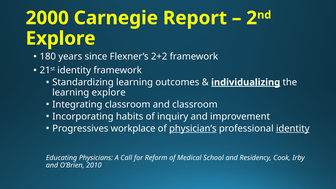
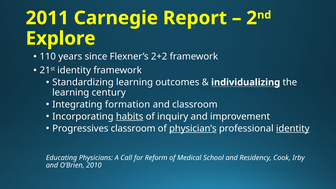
2000: 2000 -> 2011 (47, 18)
180: 180 -> 110 (48, 57)
individualizing underline: present -> none (246, 82)
learning explore: explore -> century (109, 93)
Integrating classroom: classroom -> formation (128, 104)
habits underline: none -> present (130, 116)
Progressives workplace: workplace -> classroom (133, 128)
